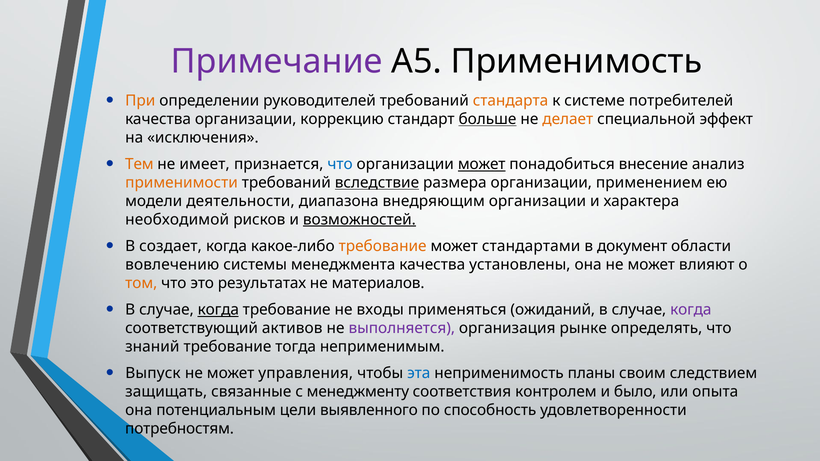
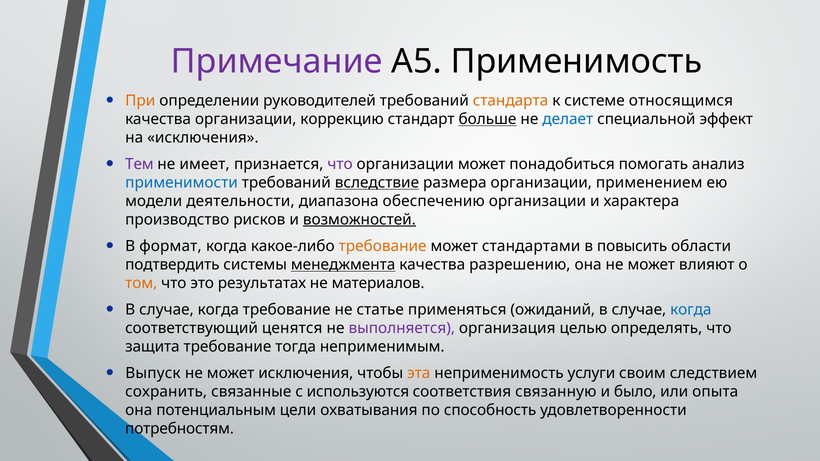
потребителей: потребителей -> относящимся (681, 101)
делает colour: orange -> blue (568, 119)
Тем colour: orange -> purple (139, 164)
что colour: blue -> purple (340, 164)
может underline: present -> none (482, 164)
внесение: внесение -> помогать (653, 164)
применимости colour: orange -> blue (182, 183)
внедряющим: внедряющим -> обеспечению (434, 201)
необходимой: необходимой -> производство (177, 220)
создает: создает -> формат (170, 246)
документ: документ -> повысить (632, 246)
вовлечению: вовлечению -> подтвердить (172, 265)
менеджмента underline: none -> present (343, 265)
установлены: установлены -> разрешению (520, 265)
когда underline: present -> none (218, 310)
входы: входы -> статье (380, 310)
когда colour: purple -> blue (691, 310)
активов: активов -> ценятся (292, 328)
рынке: рынке -> целью (583, 328)
знаний: знаний -> защита (152, 347)
может управления: управления -> исключения (306, 373)
эта colour: blue -> orange (419, 373)
планы: планы -> услуги (591, 373)
защищать: защищать -> сохранить (166, 392)
менеджменту: менеджменту -> используются (358, 392)
контролем: контролем -> связанную (556, 392)
выявленного: выявленного -> охватывания (369, 410)
